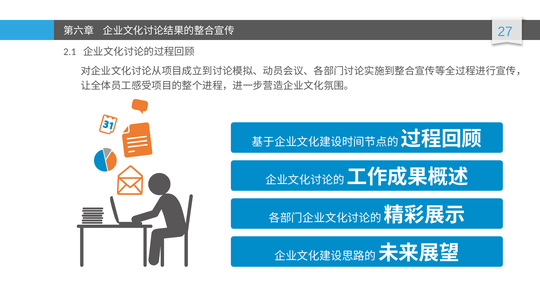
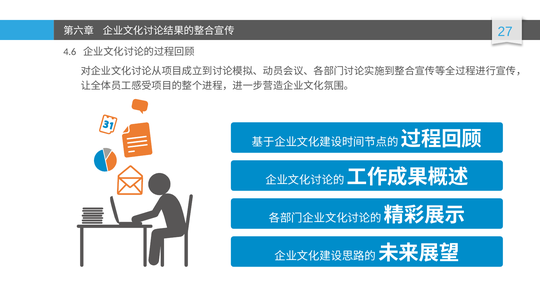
2.1: 2.1 -> 4.6 (70, 52)
